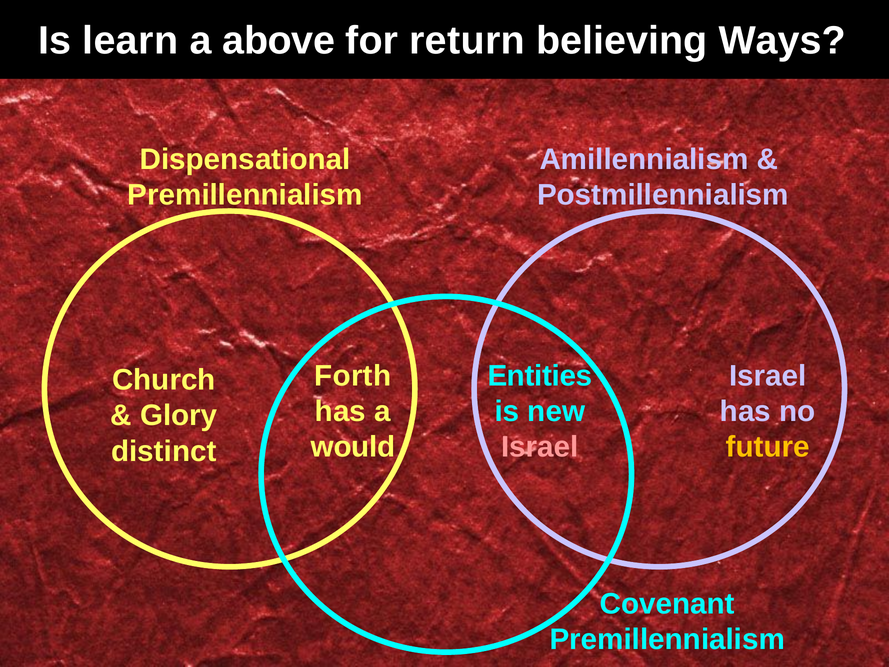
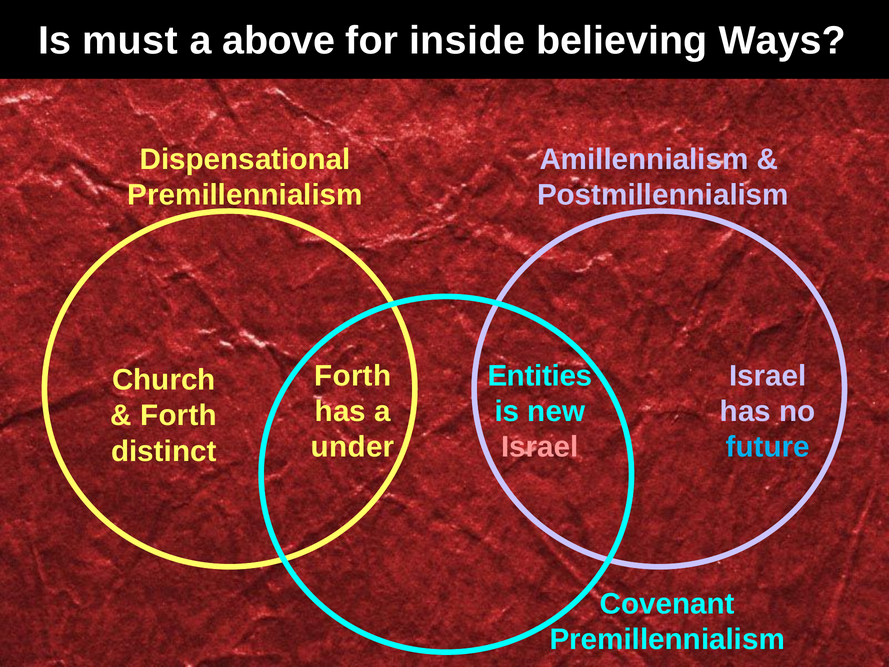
learn: learn -> must (130, 41)
return: return -> inside (467, 41)
Glory: Glory -> Forth (179, 416)
would: would -> under (353, 447)
future colour: yellow -> light blue (768, 447)
